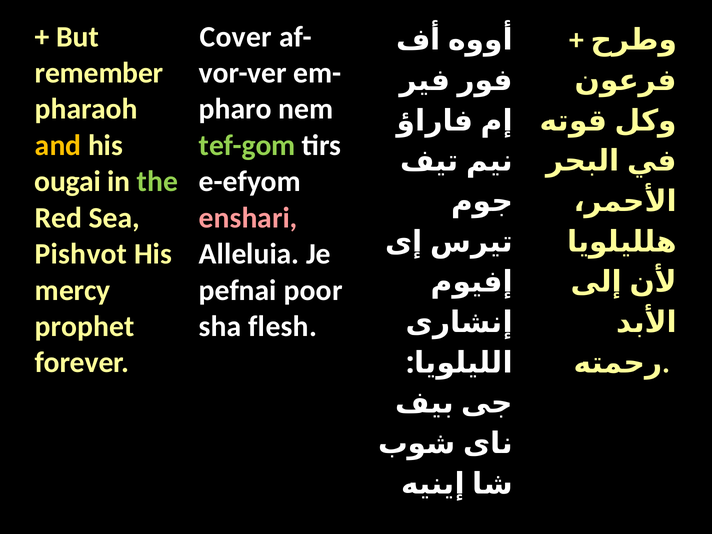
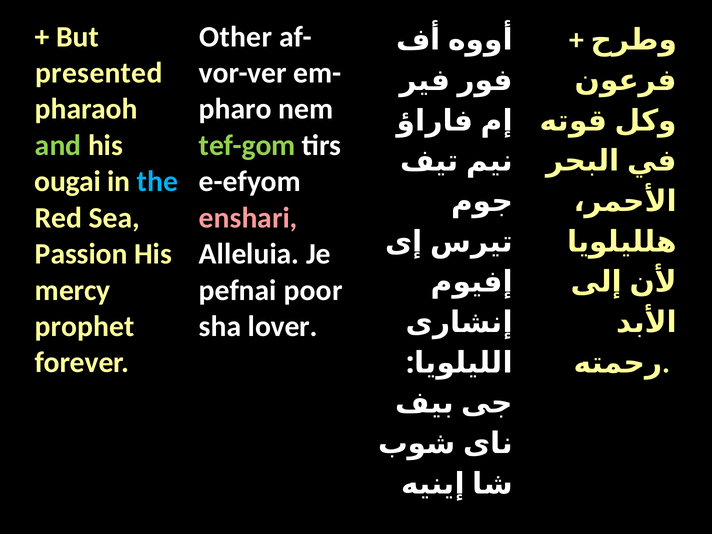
Cover: Cover -> Other (236, 37)
remember: remember -> presented (99, 73)
and colour: yellow -> light green (58, 145)
the colour: light green -> light blue (157, 182)
Pishvot: Pishvot -> Passion (81, 254)
flesh: flesh -> lover (283, 326)
